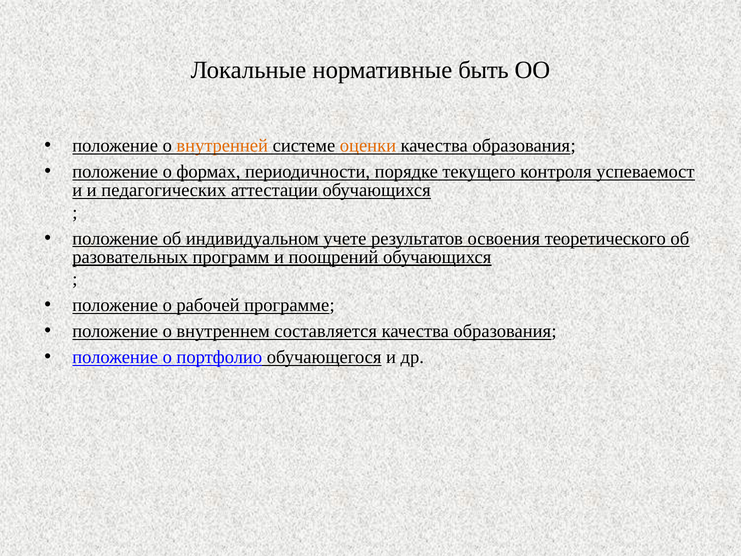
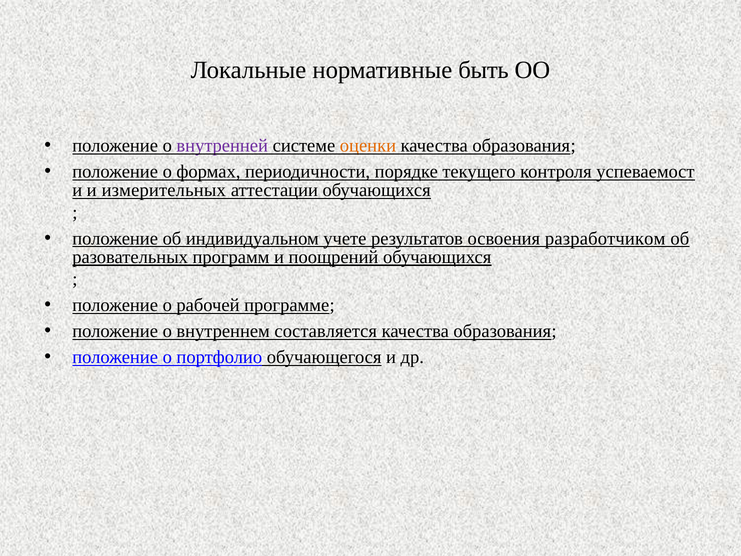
внутренней colour: orange -> purple (222, 146)
педагогических: педагогических -> измерительных (164, 190)
теоретического: теоретического -> разработчиком (605, 238)
